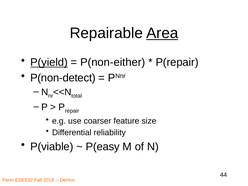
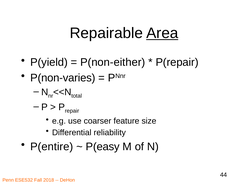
P(yield underline: present -> none (49, 62)
P(non-detect: P(non-detect -> P(non-varies (63, 78)
P(viable: P(viable -> P(entire (52, 147)
